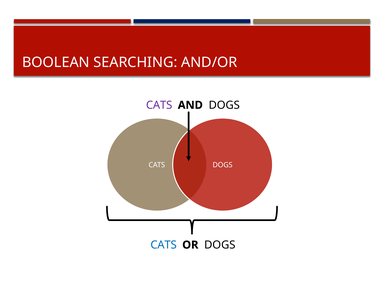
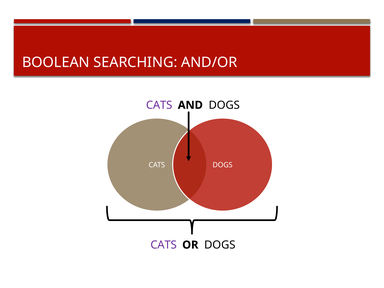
CATS colour: blue -> purple (164, 245)
